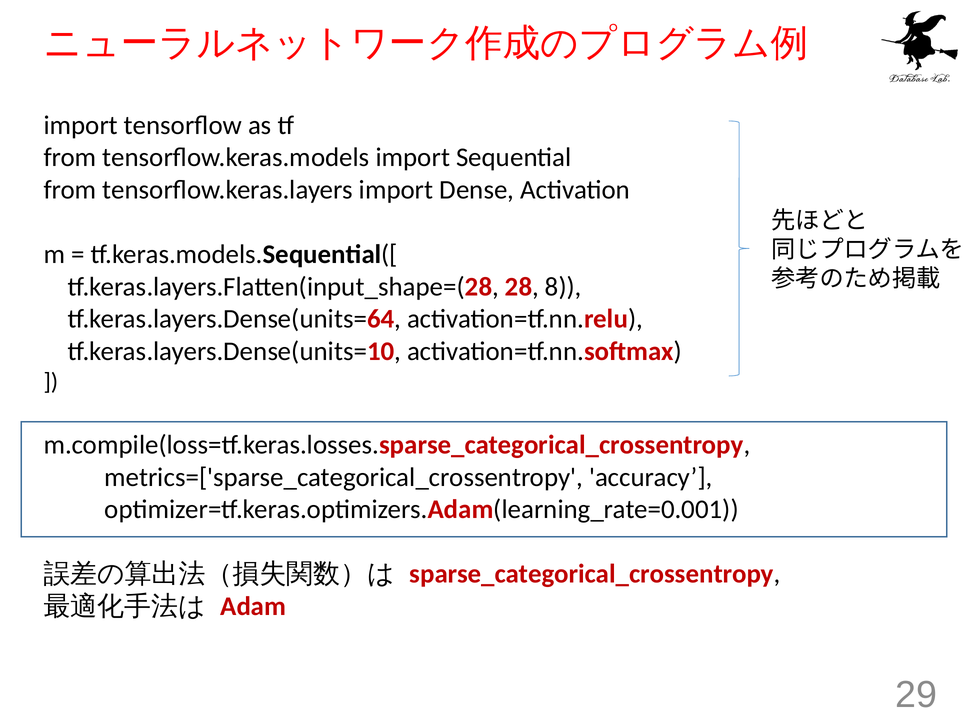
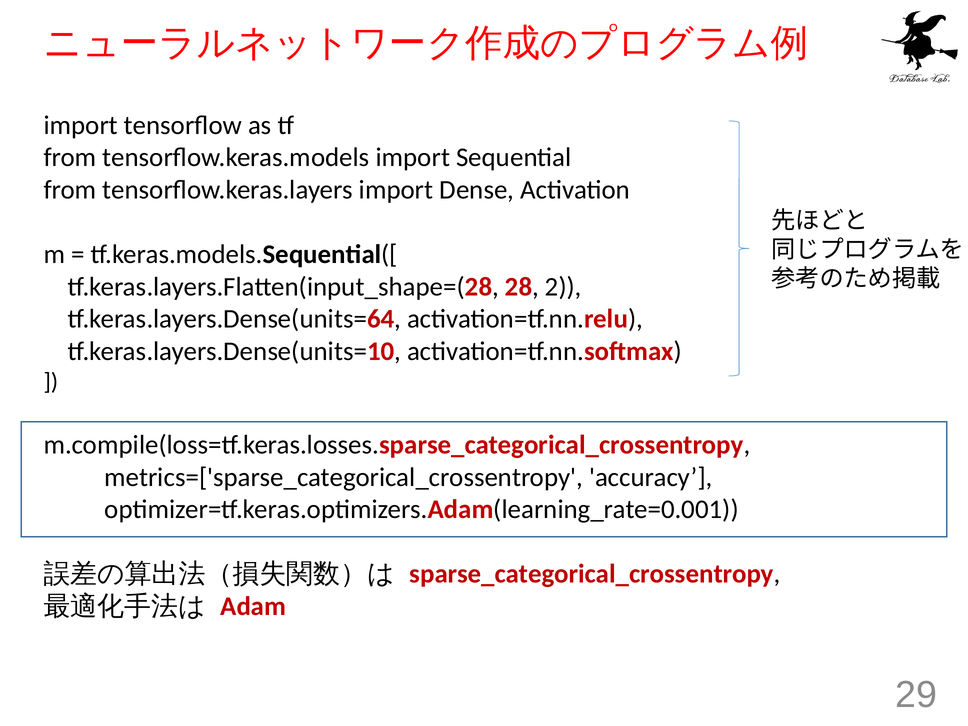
8: 8 -> 2 (563, 287)
